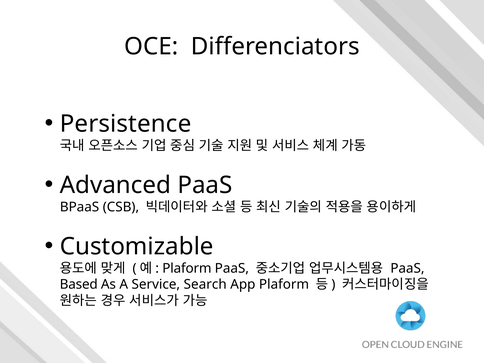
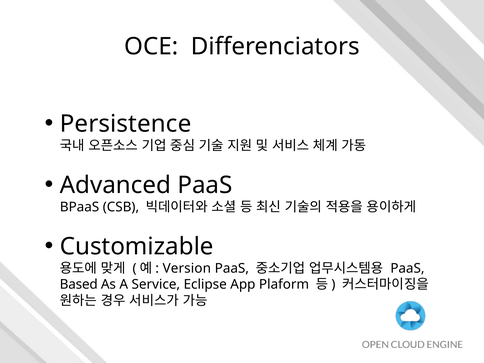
Plaform: Plaform -> Version (187, 268)
Search: Search -> Eclipse (205, 284)
